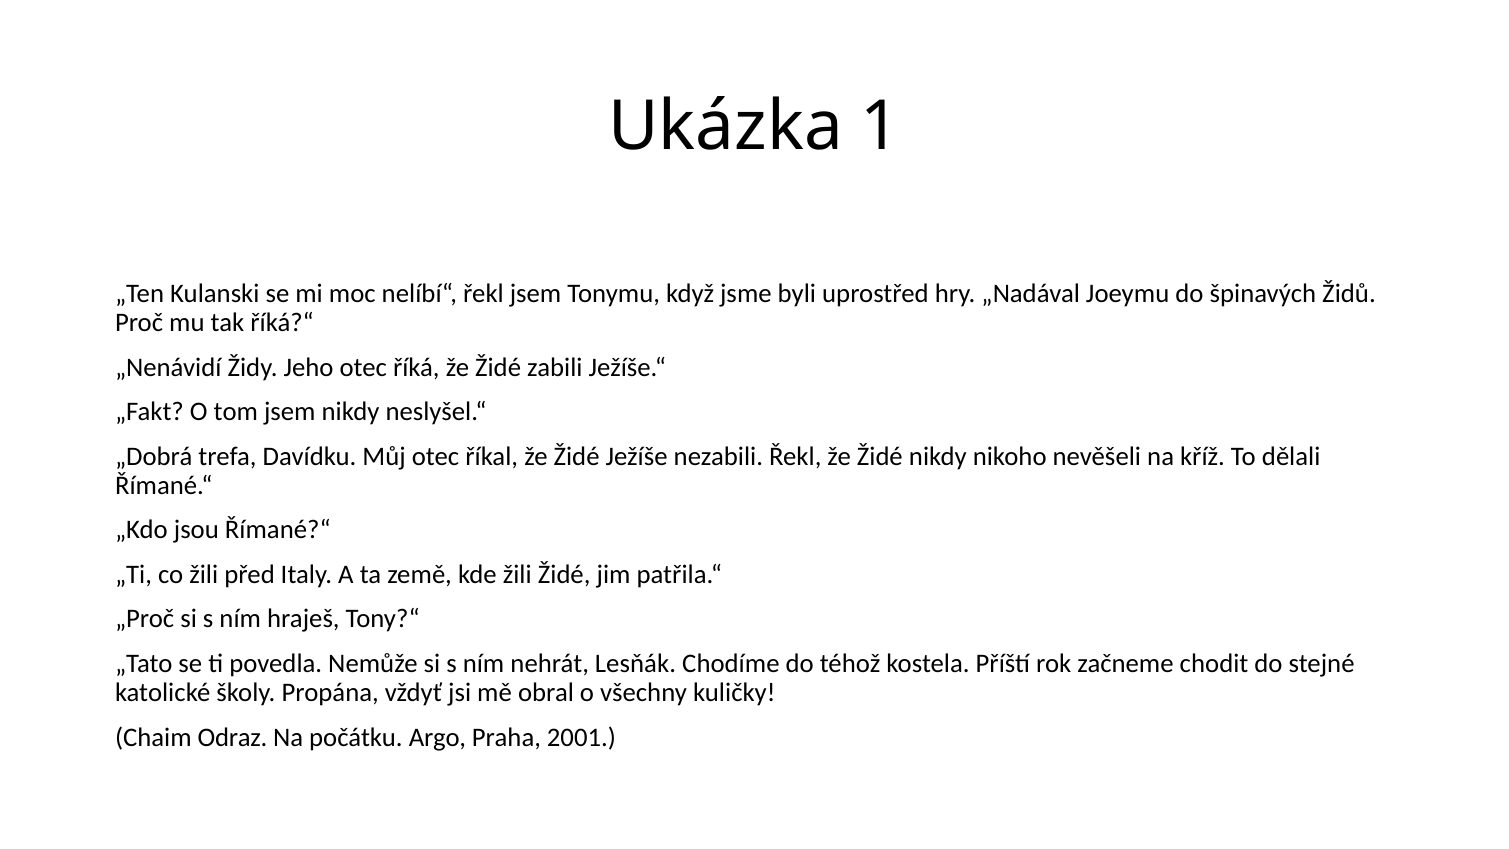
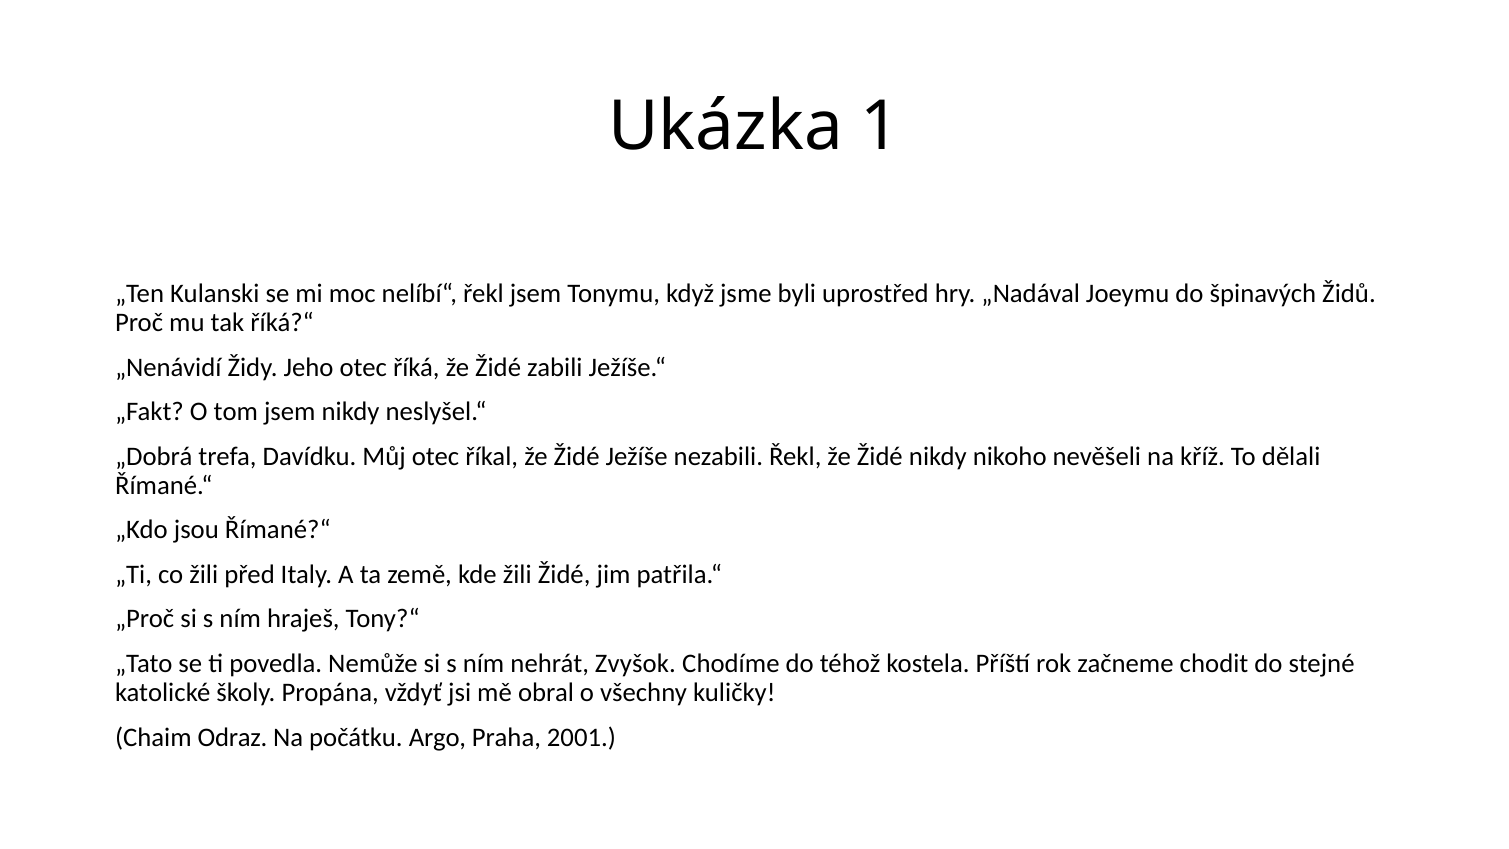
Lesňák: Lesňák -> Zvyšok (635, 664)
